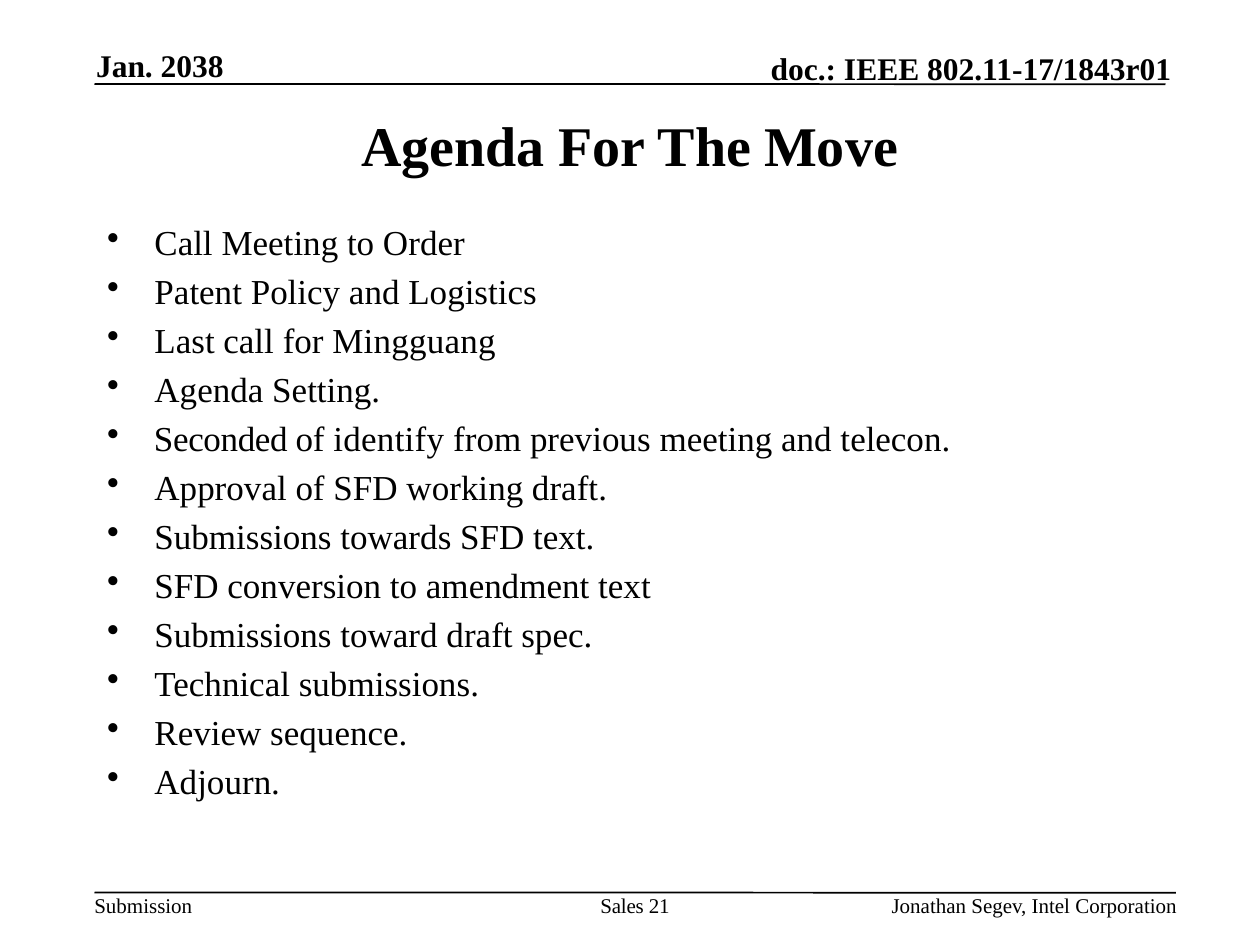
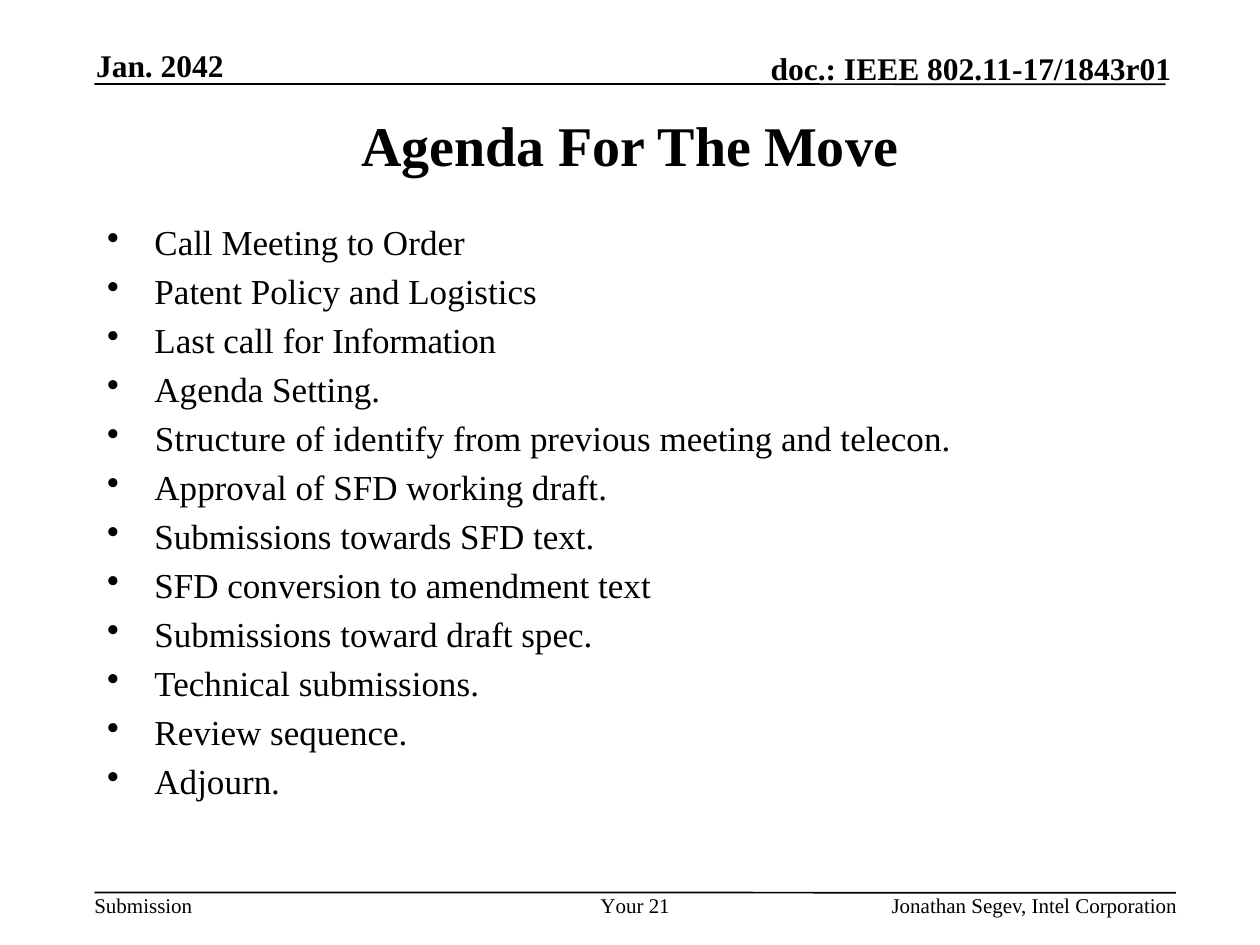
2038: 2038 -> 2042 (192, 67)
Mingguang: Mingguang -> Information (414, 342)
Seconded: Seconded -> Structure (220, 440)
Sales: Sales -> Your (622, 906)
